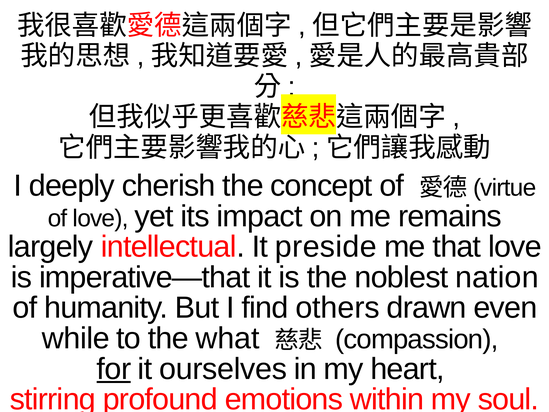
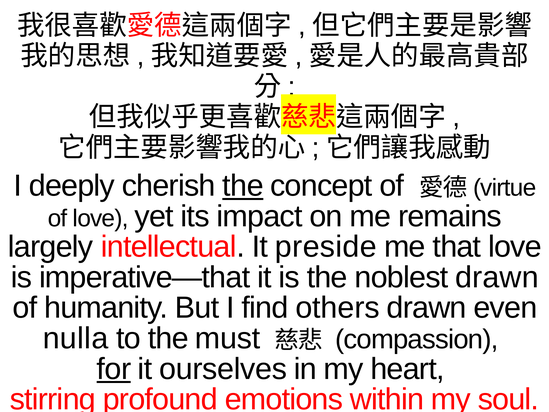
the underline: none -> present (243, 186)
noblest nation: nation -> drawn (497, 277)
while: while -> nulla (76, 338)
what: what -> must (228, 338)
